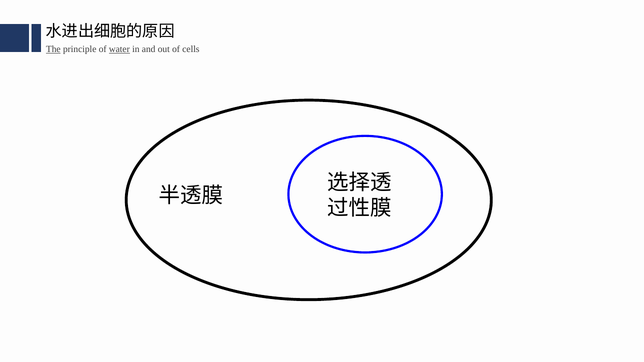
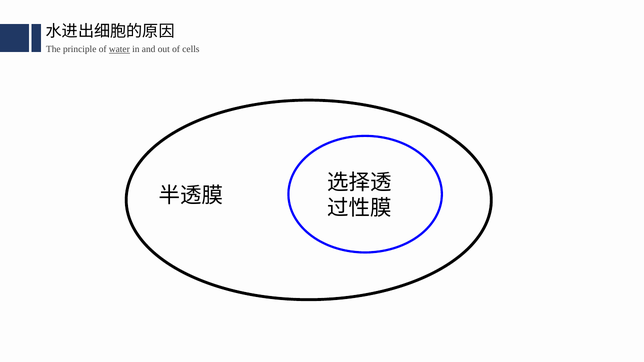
The underline: present -> none (53, 49)
